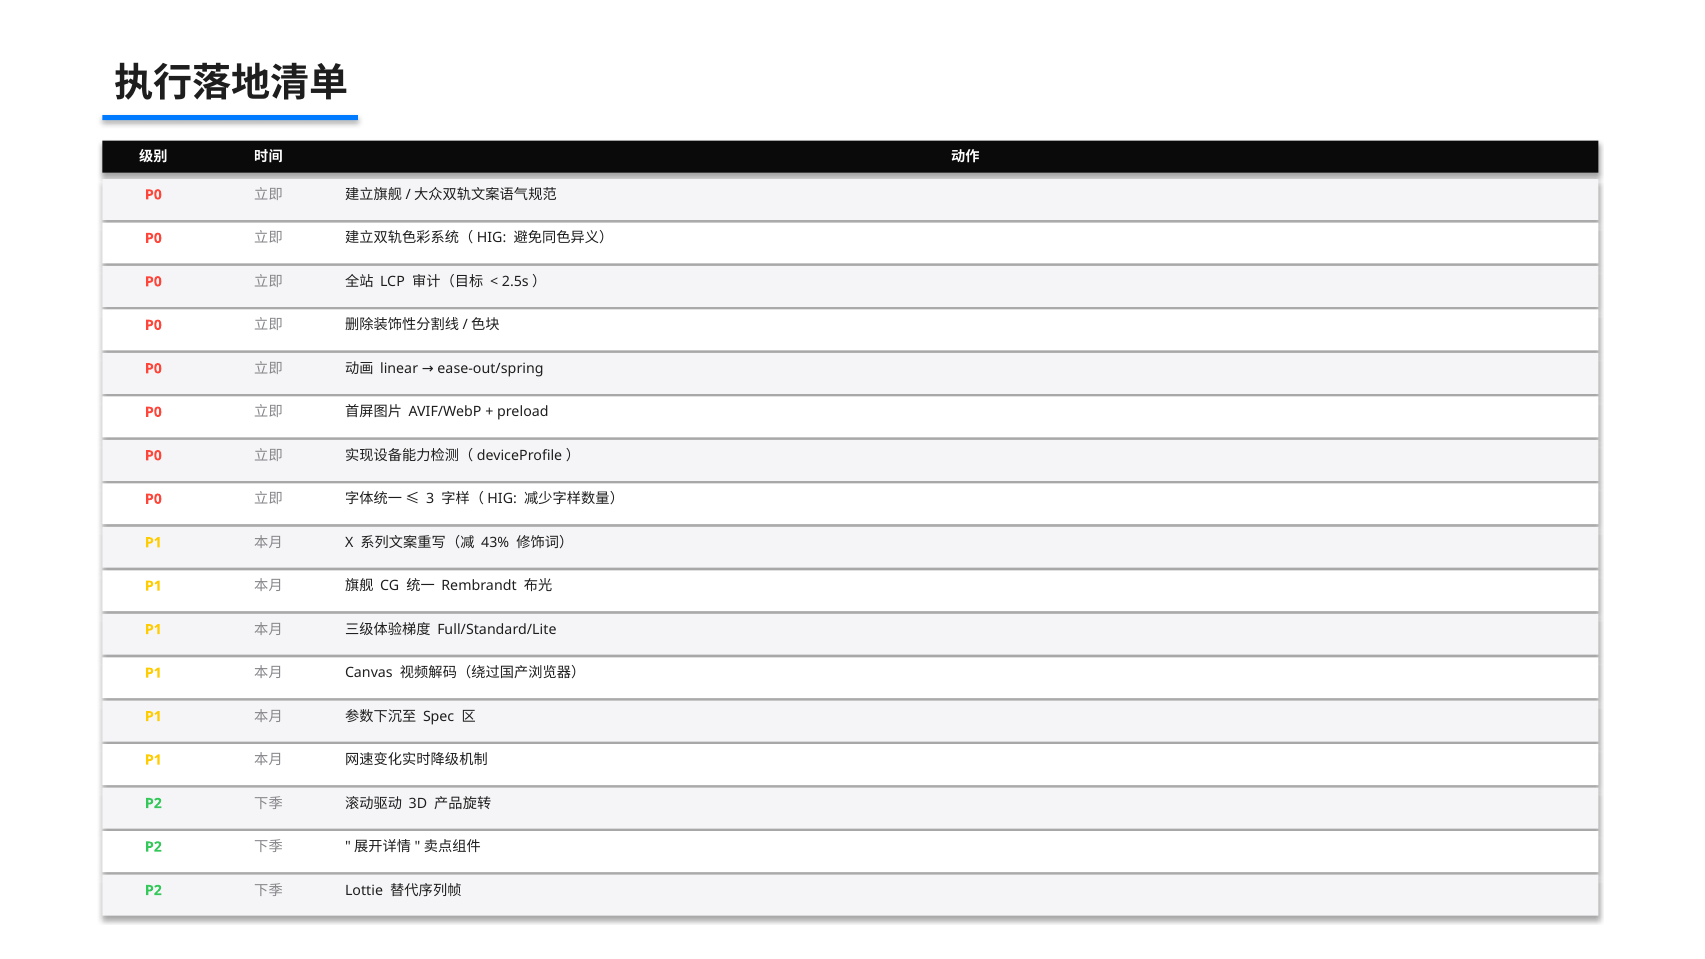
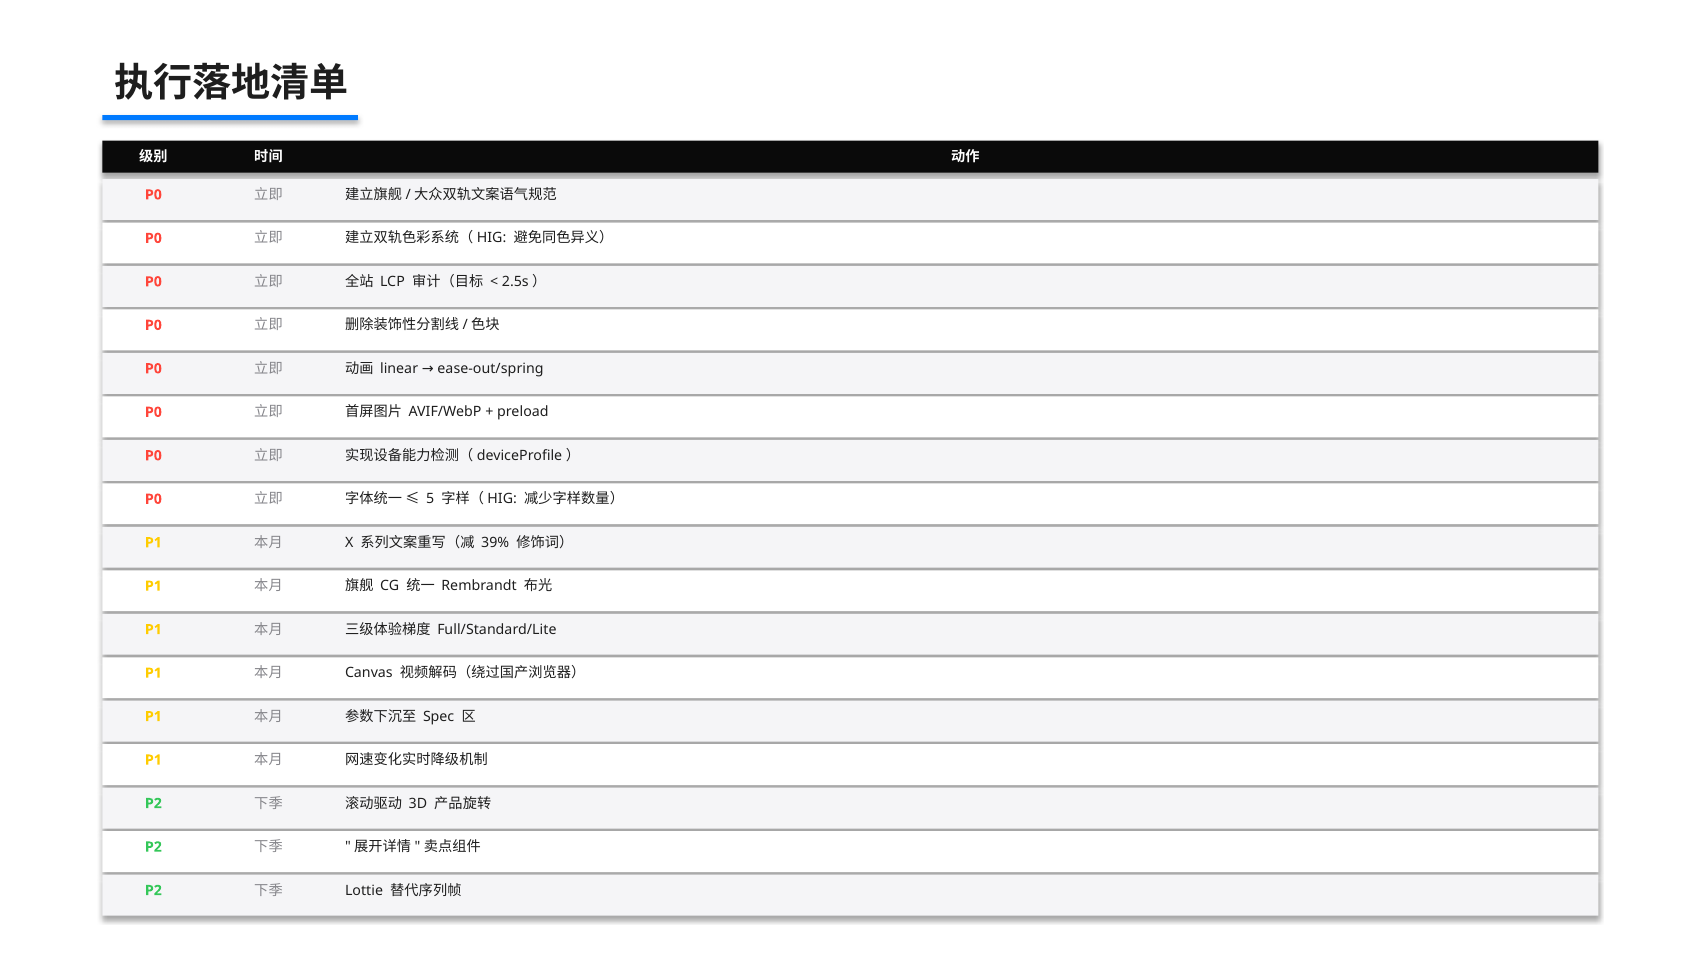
3: 3 -> 5 (430, 499)
43%: 43% -> 39% (495, 543)
